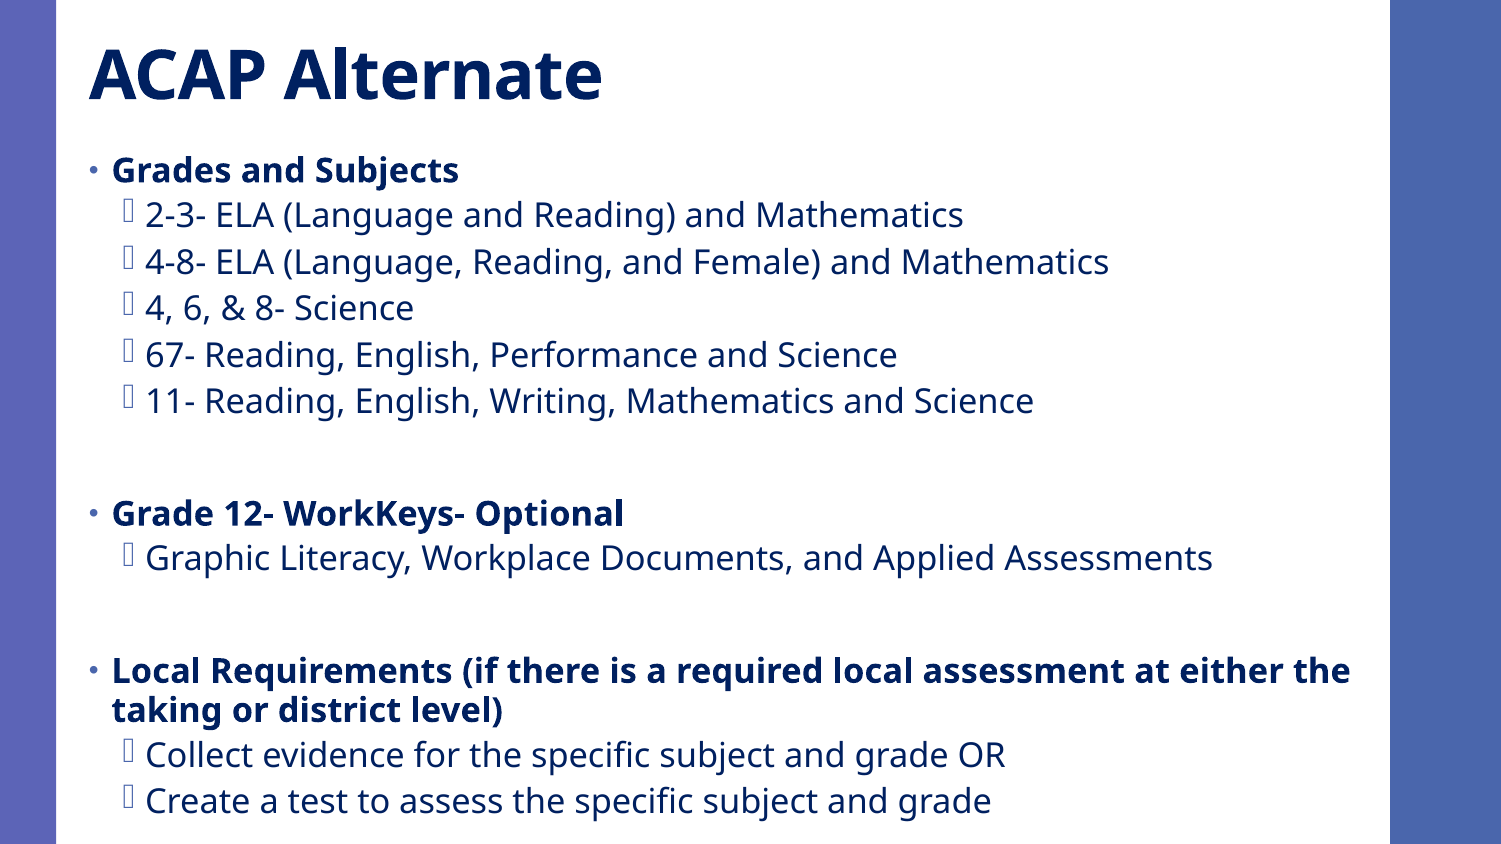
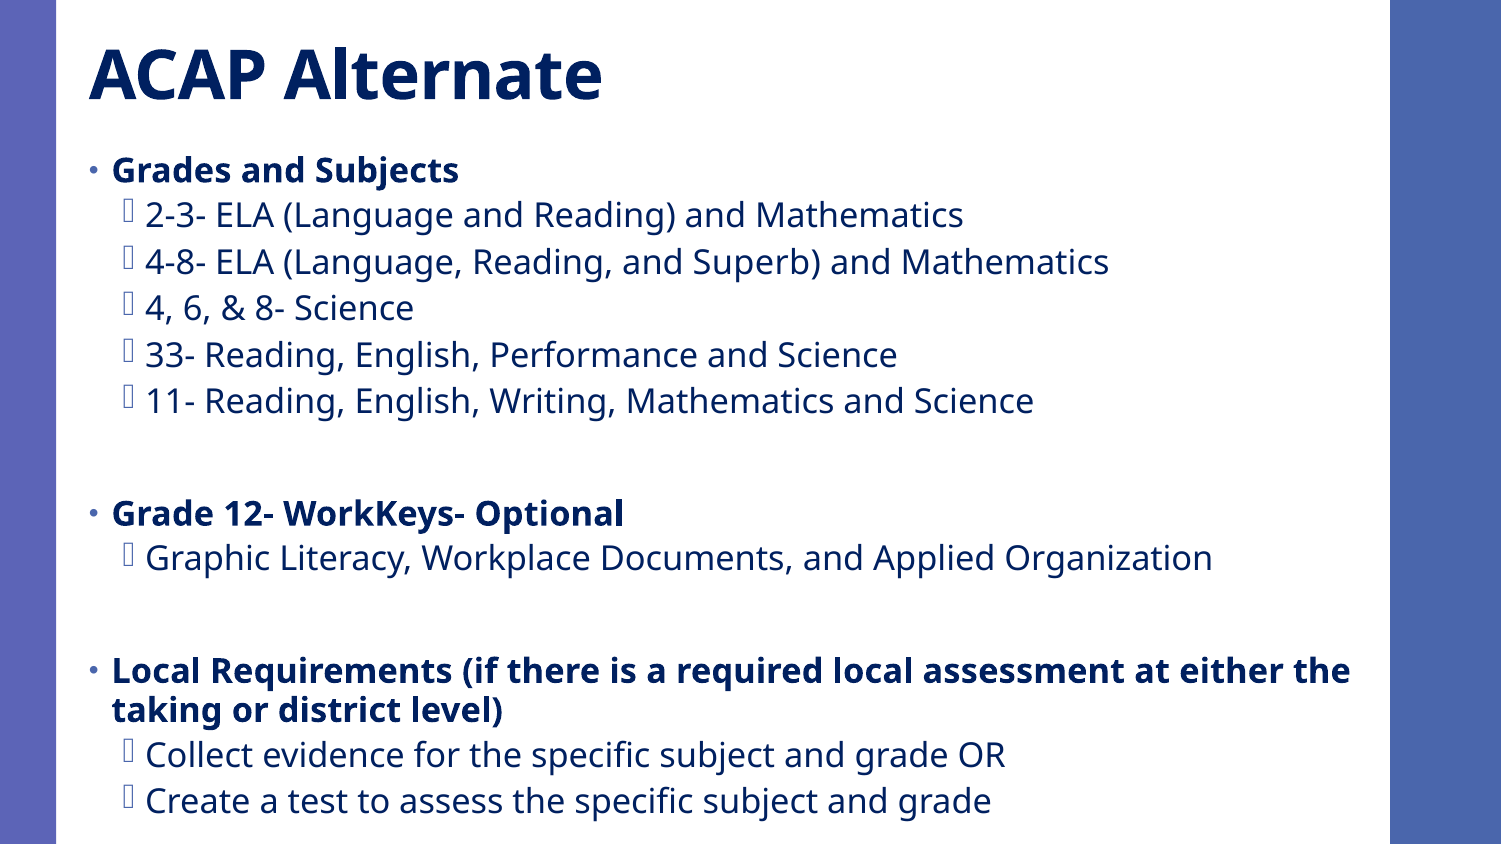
Female: Female -> Superb (757, 263)
67-: 67- -> 33- (170, 356)
Assessments: Assessments -> Organization (1109, 560)
